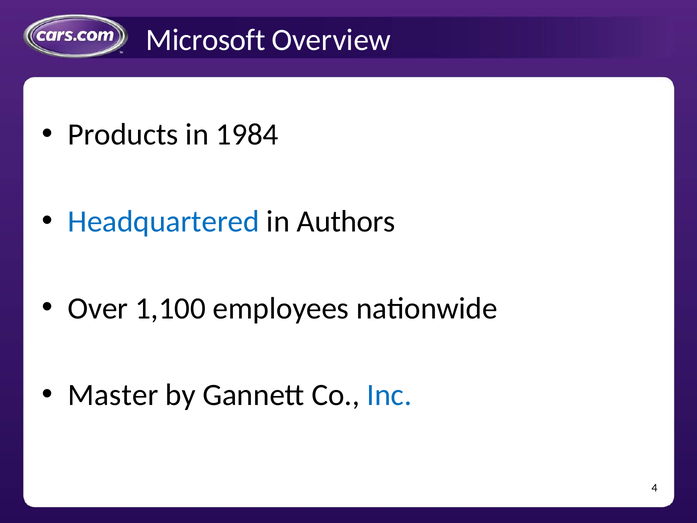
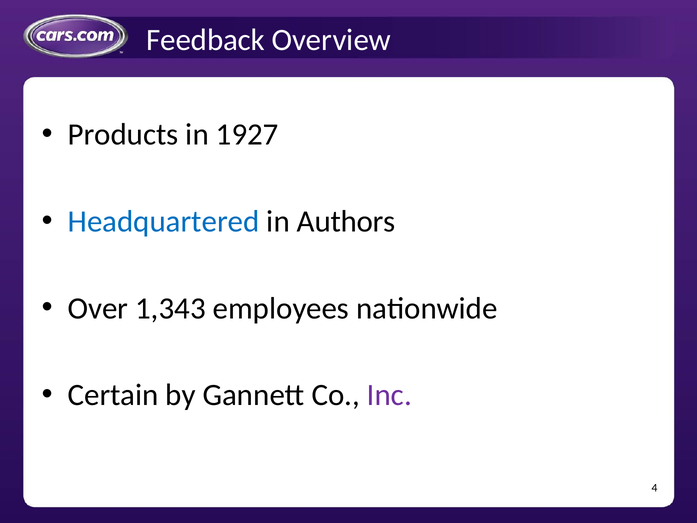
Microsoft: Microsoft -> Feedback (206, 40)
1984: 1984 -> 1927 (247, 135)
1,100: 1,100 -> 1,343 (171, 308)
Master: Master -> Certain (113, 395)
Inc colour: blue -> purple (389, 395)
